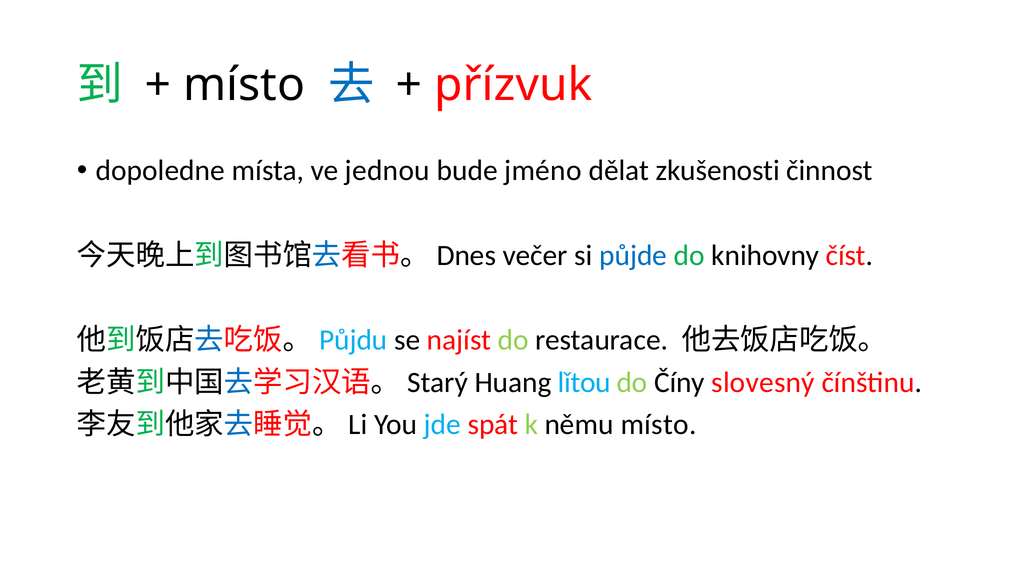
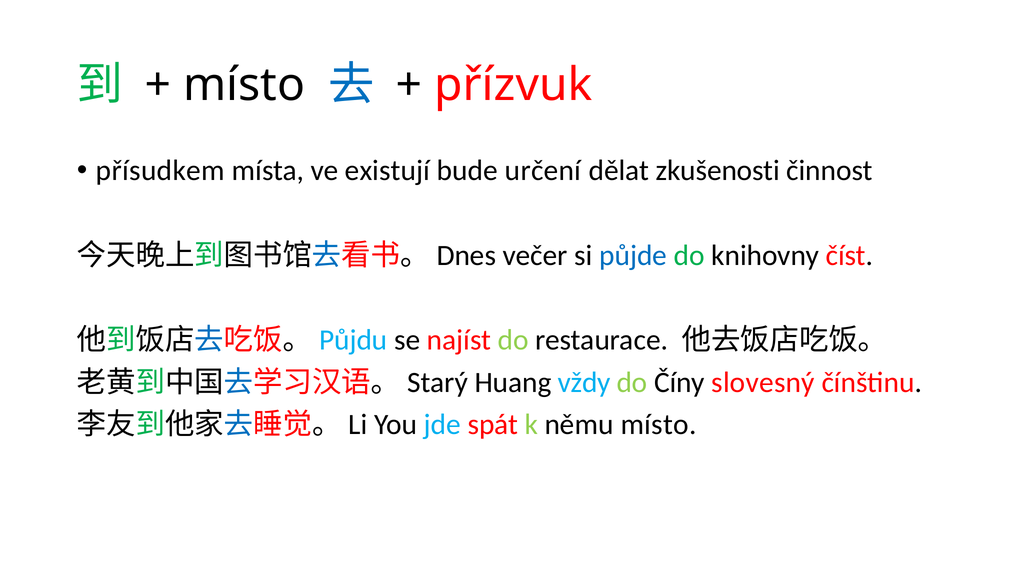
dopoledne: dopoledne -> přísudkem (160, 171)
jednou: jednou -> existují (387, 171)
jméno: jméno -> určení (543, 171)
lǐtou: lǐtou -> vždy (584, 382)
